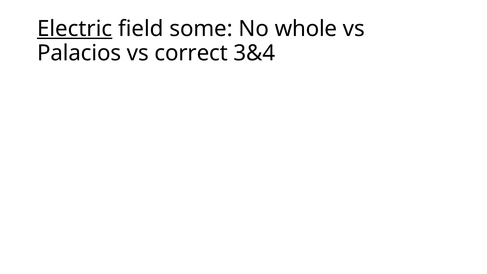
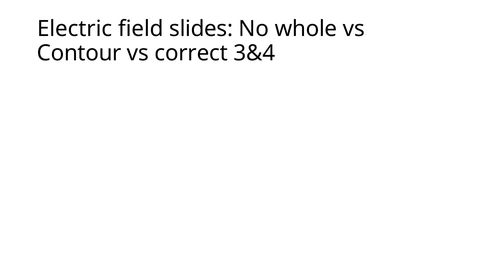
Electric underline: present -> none (75, 29)
some: some -> slides (201, 29)
Palacios: Palacios -> Contour (79, 53)
